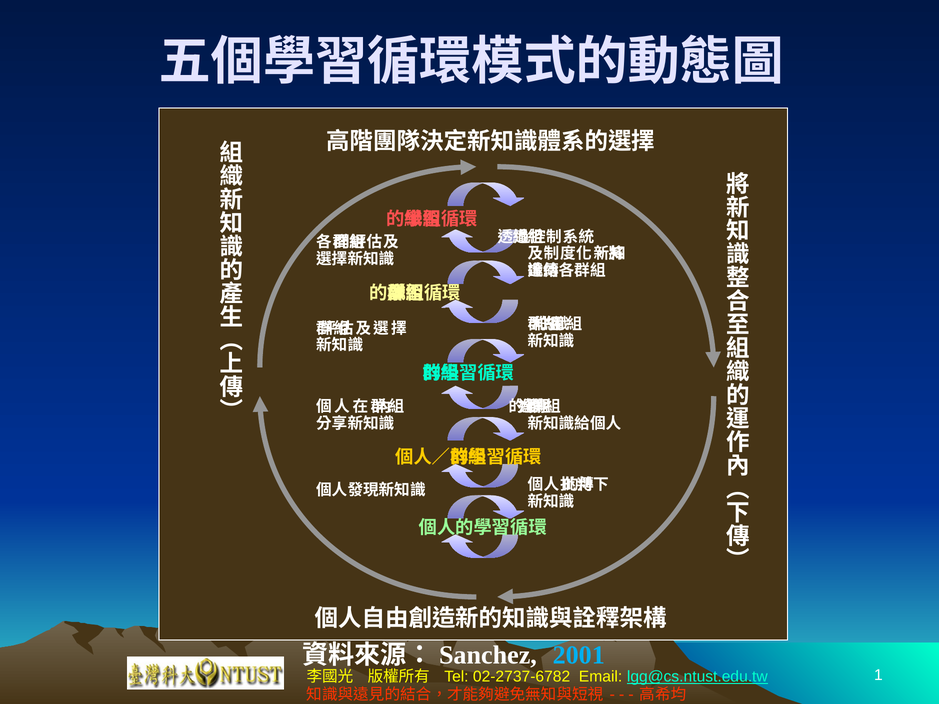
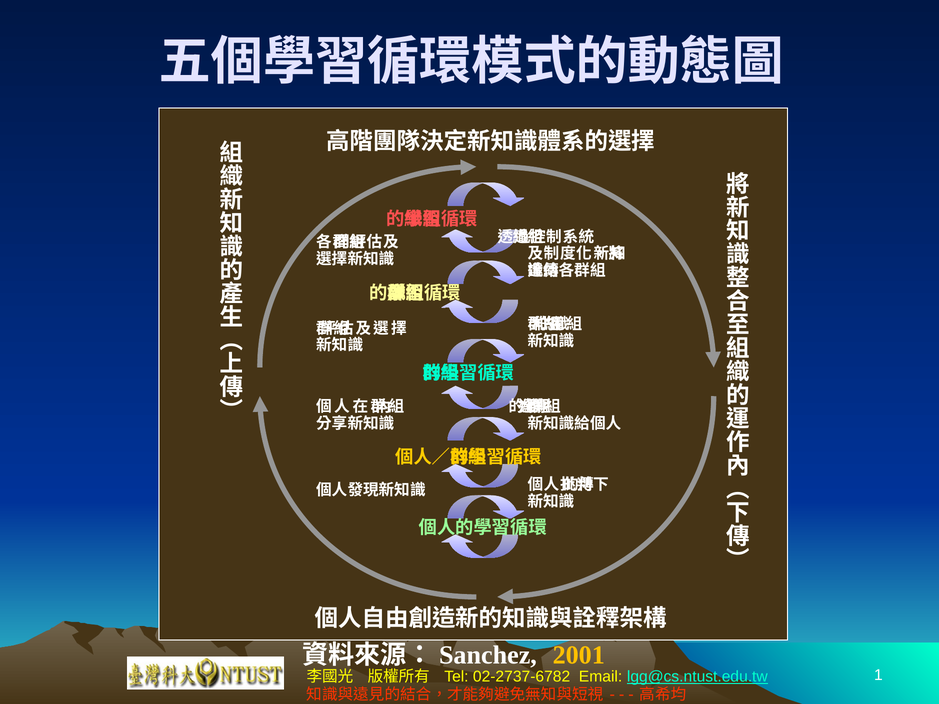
2001 colour: light blue -> yellow (579, 655)
